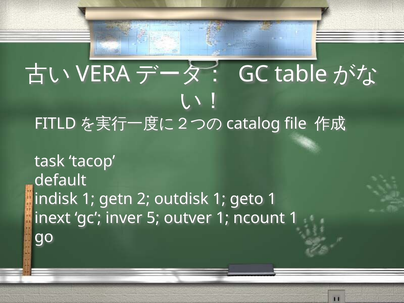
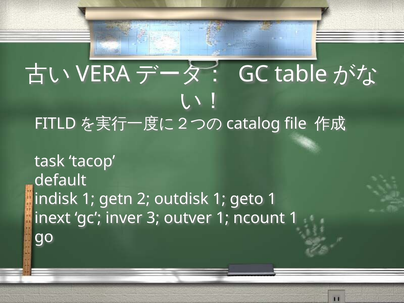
5: 5 -> 3 (153, 218)
